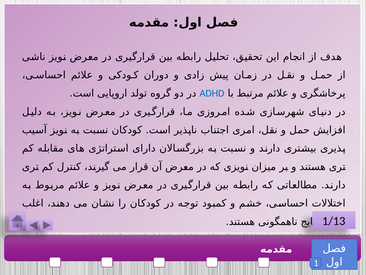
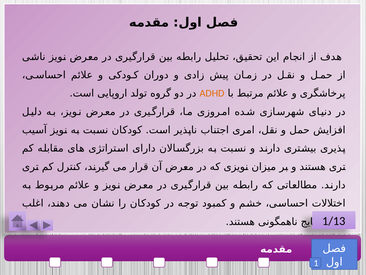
ADHD colour: blue -> orange (212, 93)
